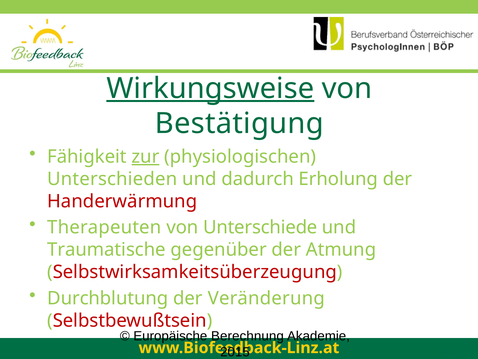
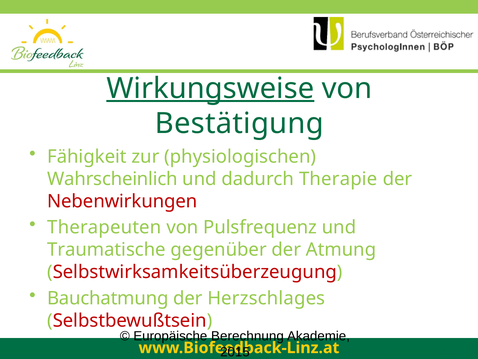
zur underline: present -> none (145, 156)
Unterschieden: Unterschieden -> Wahrscheinlich (112, 179)
Erholung: Erholung -> Therapie (338, 179)
Handerwärmung: Handerwärmung -> Nebenwirkungen (122, 201)
Unterschiede: Unterschiede -> Pulsfrequenz (260, 227)
Durchblutung: Durchblutung -> Bauchatmung (108, 298)
Veränderung: Veränderung -> Herzschlages (266, 298)
